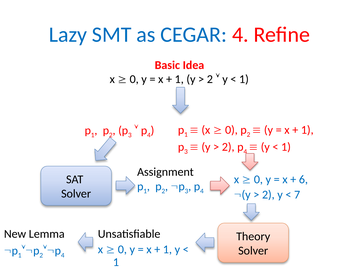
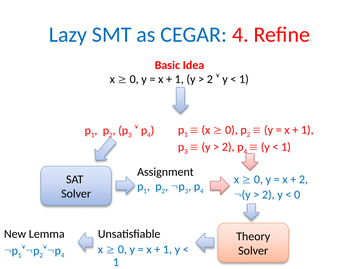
6: 6 -> 2 (303, 180)
7: 7 -> 0 (297, 195)
